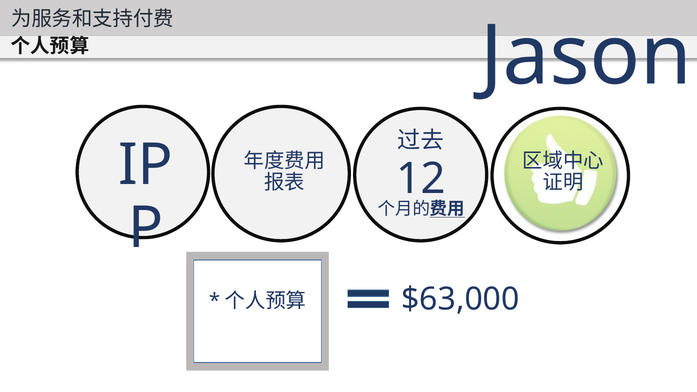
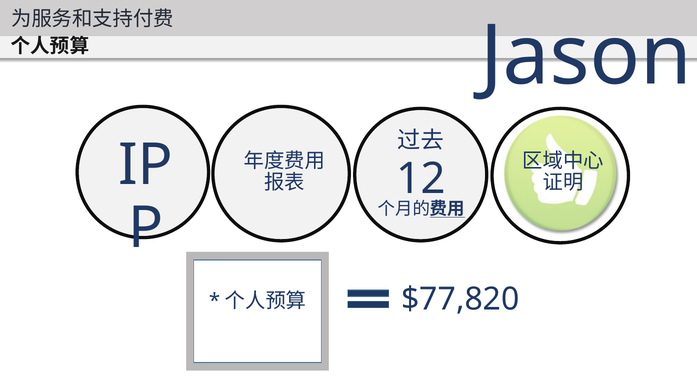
$63,000: $63,000 -> $77,820 (460, 299)
